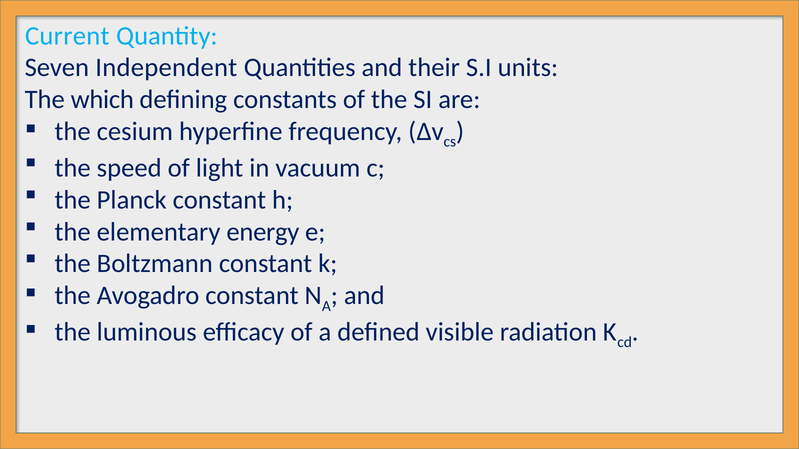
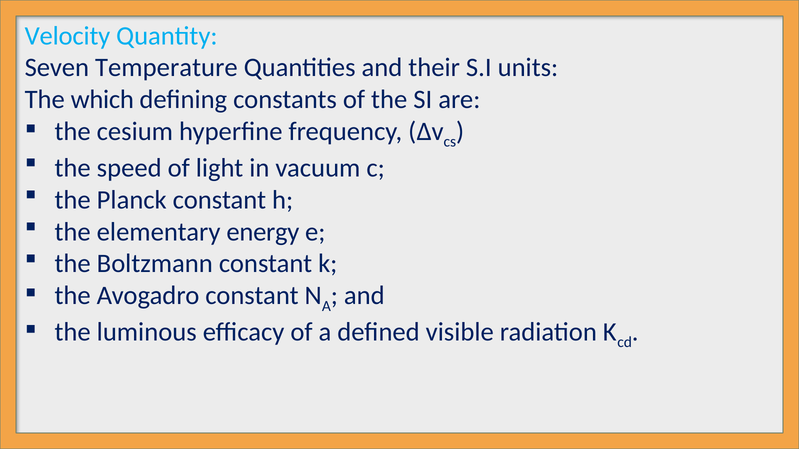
Current: Current -> Velocity (67, 36)
Independent: Independent -> Temperature (166, 68)
